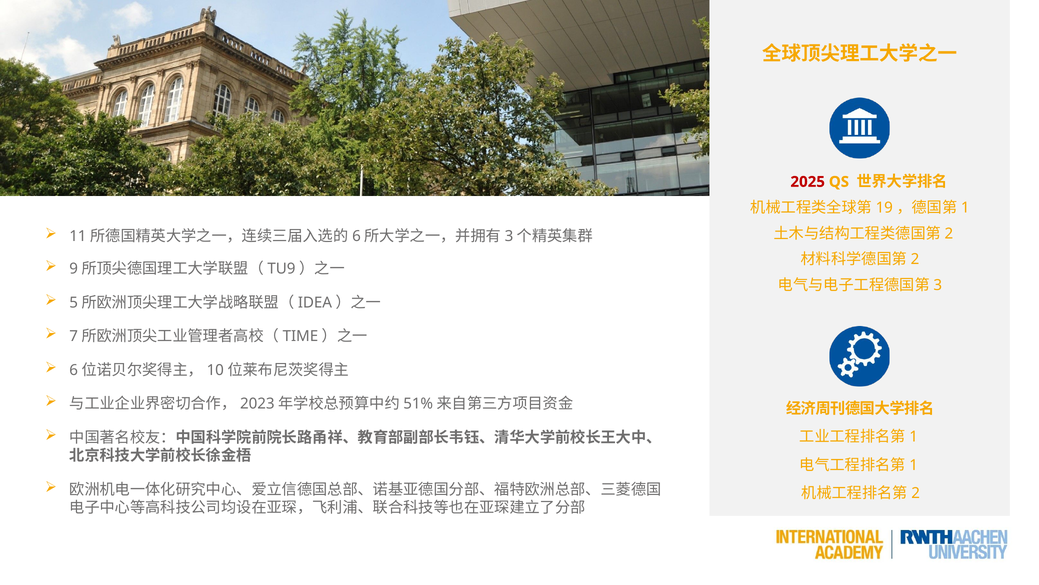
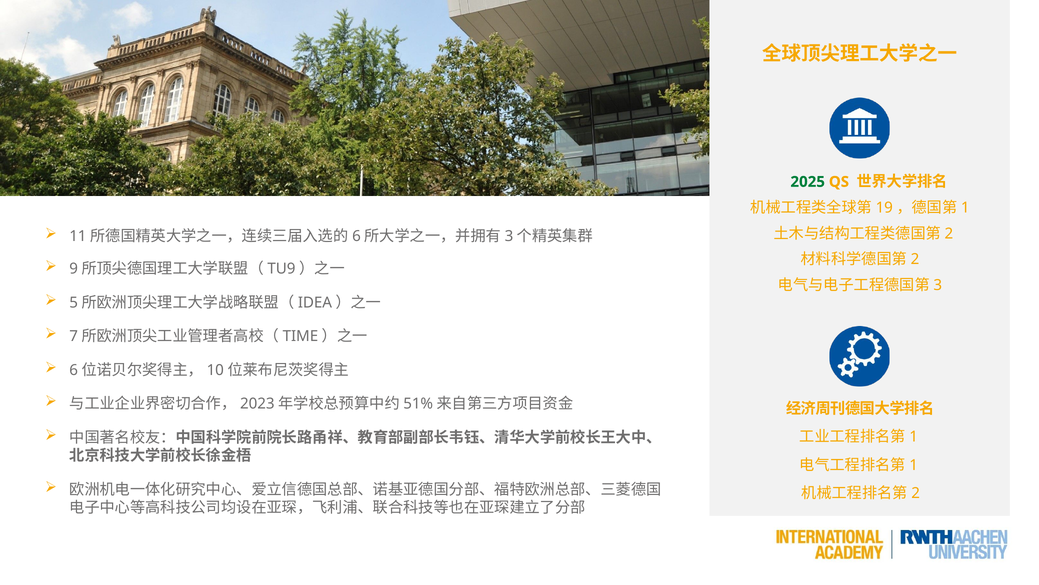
2025 colour: red -> green (808, 182)
